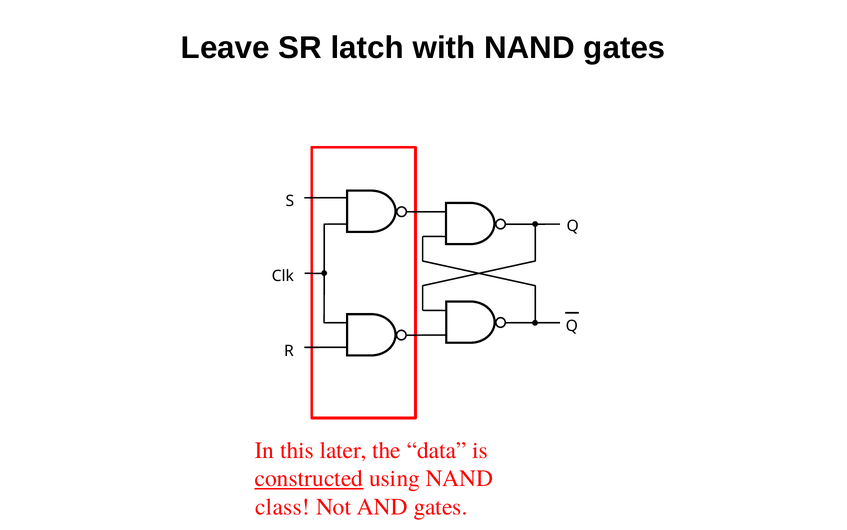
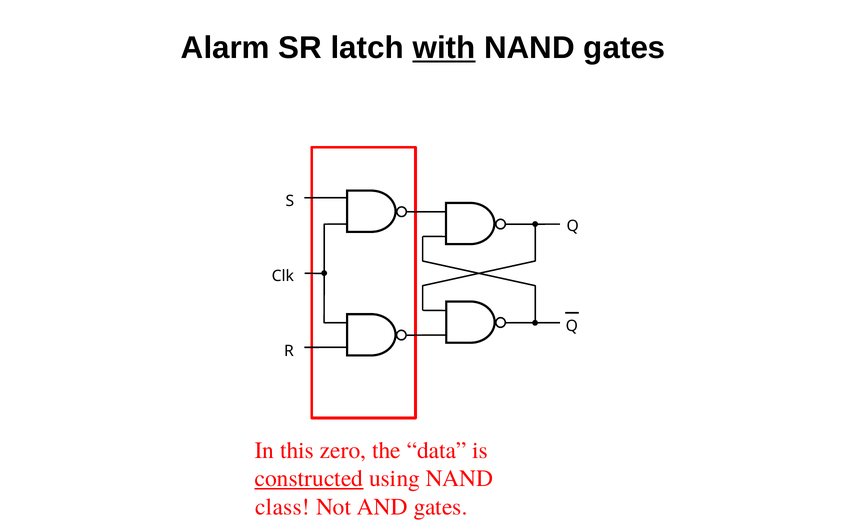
Leave: Leave -> Alarm (225, 48)
with underline: none -> present (444, 48)
later: later -> zero (343, 450)
